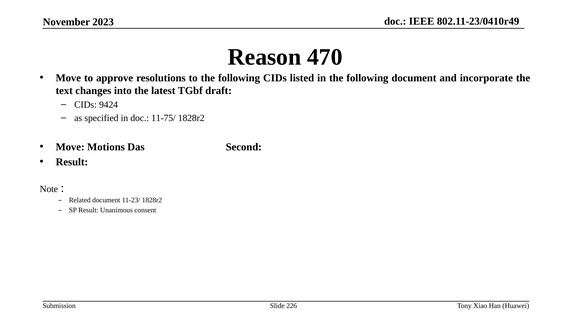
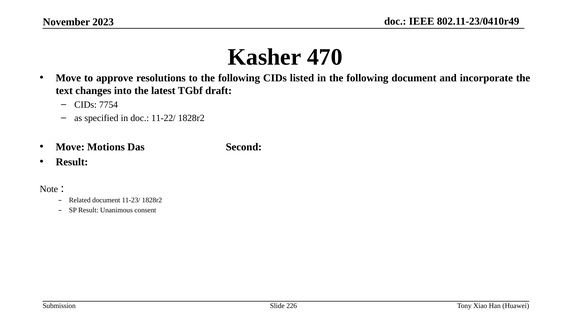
Reason: Reason -> Kasher (265, 57)
9424: 9424 -> 7754 (109, 105)
11-75/: 11-75/ -> 11-22/ (163, 118)
